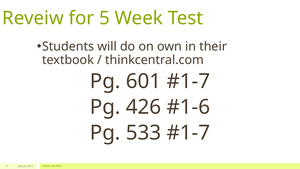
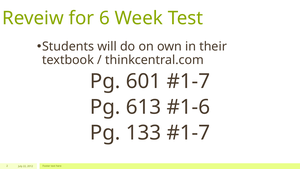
5: 5 -> 6 (104, 18)
426: 426 -> 613 (144, 107)
533: 533 -> 133 (144, 133)
